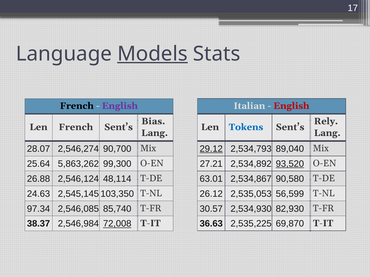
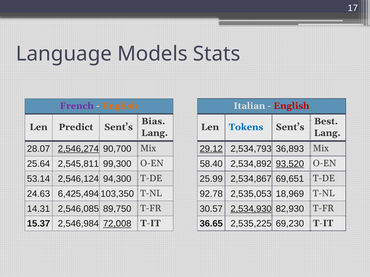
Models underline: present -> none (152, 54)
French colour: black -> purple (77, 106)
English colour: purple -> orange (120, 106)
Rely: Rely -> Best (326, 121)
Len French: French -> Predict (76, 127)
2,546,274 underline: none -> present (78, 149)
89,040: 89,040 -> 36,893 (290, 149)
5,863,262: 5,863,262 -> 2,545,811 (78, 164)
27.21: 27.21 -> 58.40 (211, 164)
26.88: 26.88 -> 53.14 (39, 179)
48,114: 48,114 -> 94,300 (117, 179)
63.01: 63.01 -> 25.99 (211, 179)
90,580: 90,580 -> 69,651 (290, 179)
2,545,145: 2,545,145 -> 6,425,494 (78, 194)
26.12: 26.12 -> 92.78 (211, 194)
56,599: 56,599 -> 18,969 (290, 194)
97.34: 97.34 -> 14.31 (39, 209)
85,740: 85,740 -> 89,750 (117, 209)
2,534,930 underline: none -> present (251, 209)
38.37: 38.37 -> 15.37 (39, 224)
36.63: 36.63 -> 36.65 (211, 224)
69,870: 69,870 -> 69,230 (290, 224)
